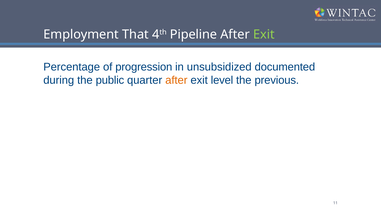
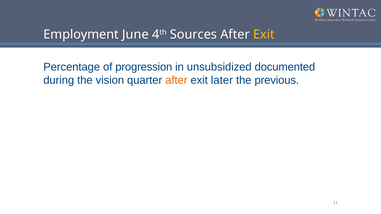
That: That -> June (135, 34)
Pipeline: Pipeline -> Sources (193, 34)
Exit colour: light green -> yellow (264, 34)
public: public -> vision (110, 80)
level: level -> later (222, 80)
